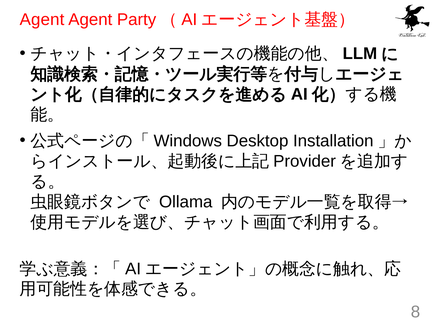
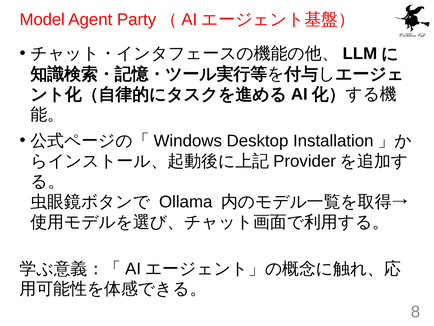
Agent: Agent -> Model (42, 19)
